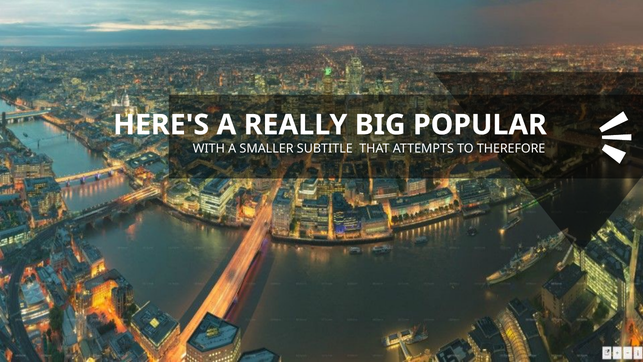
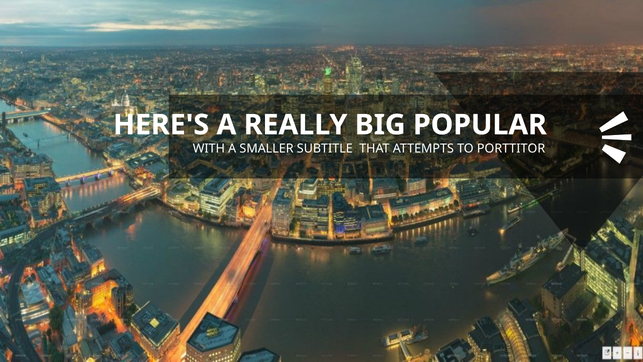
THEREFORE: THEREFORE -> PORTTITOR (511, 148)
